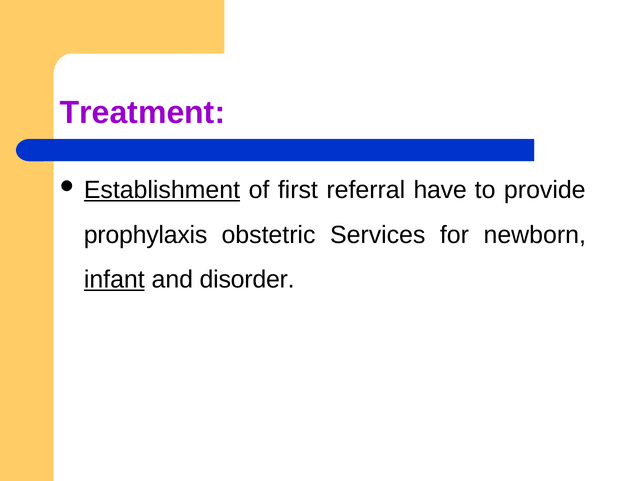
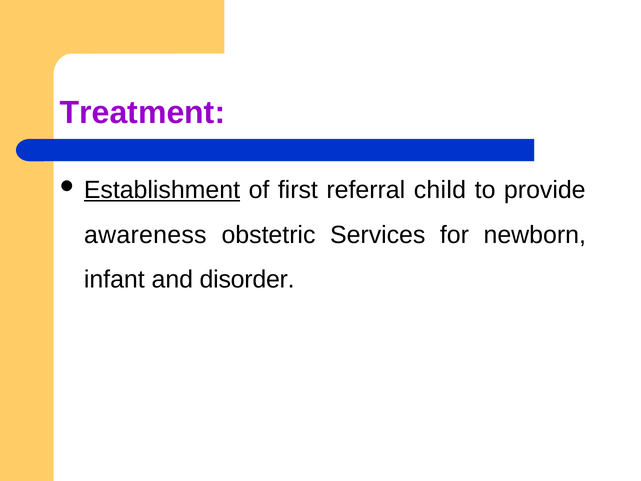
have: have -> child (440, 190)
prophylaxis: prophylaxis -> awareness (145, 235)
infant underline: present -> none (114, 280)
